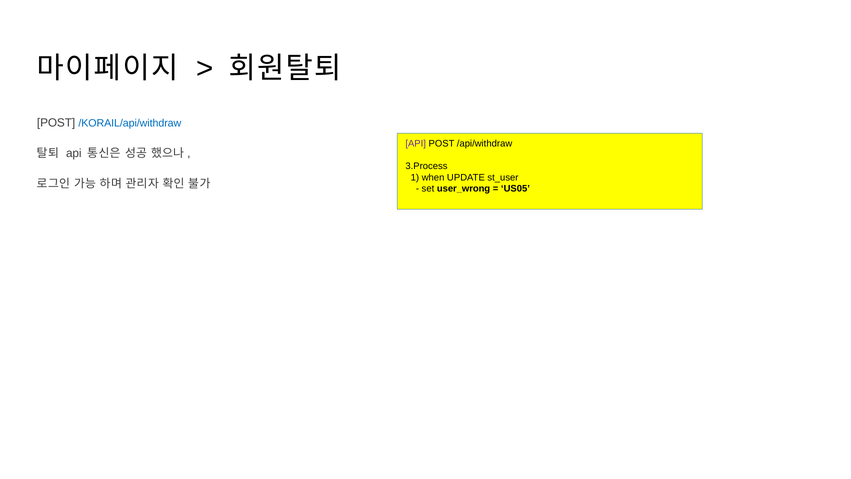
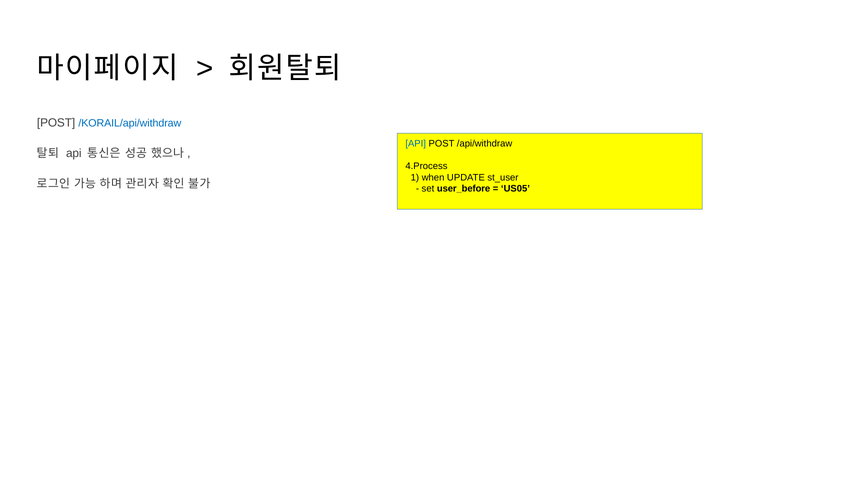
API colour: purple -> blue (416, 143)
3.Process: 3.Process -> 4.Process (427, 166)
user_wrong: user_wrong -> user_before (464, 189)
